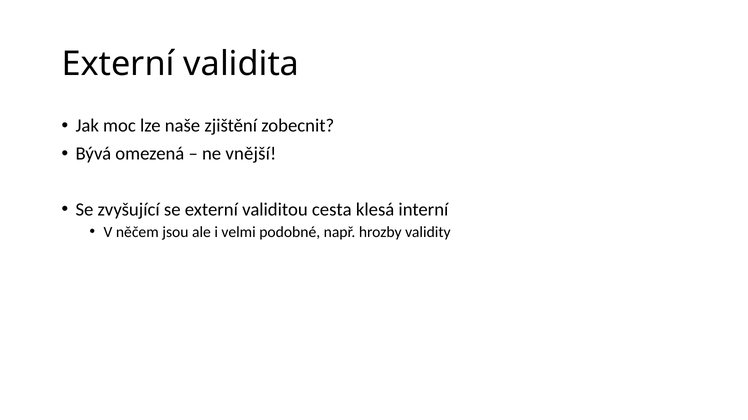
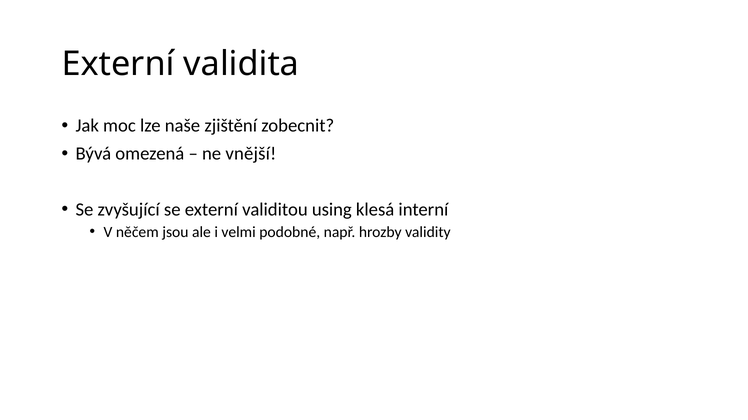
cesta: cesta -> using (332, 210)
